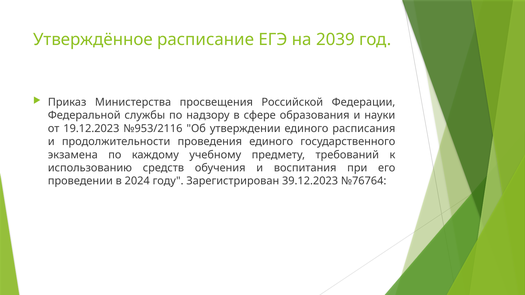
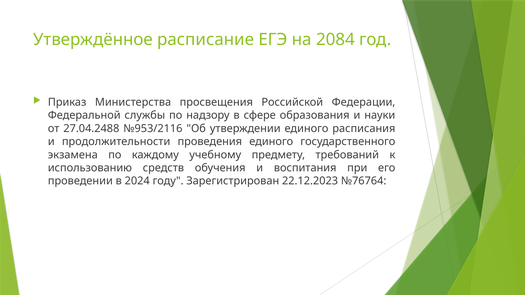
2039: 2039 -> 2084 (335, 40)
19.12.2023: 19.12.2023 -> 27.04.2488 (91, 129)
39.12.2023: 39.12.2023 -> 22.12.2023 (310, 181)
